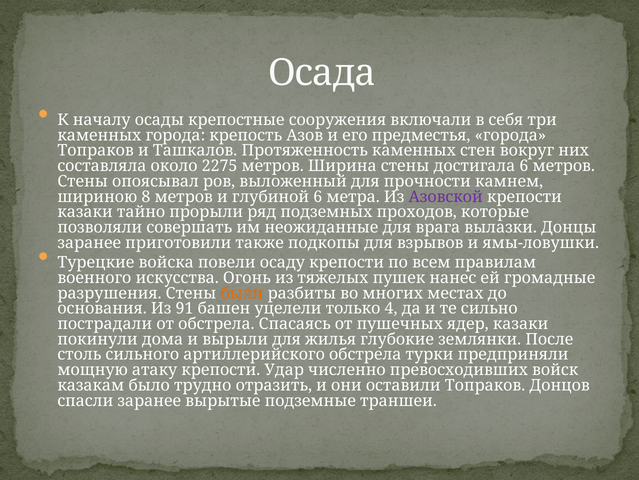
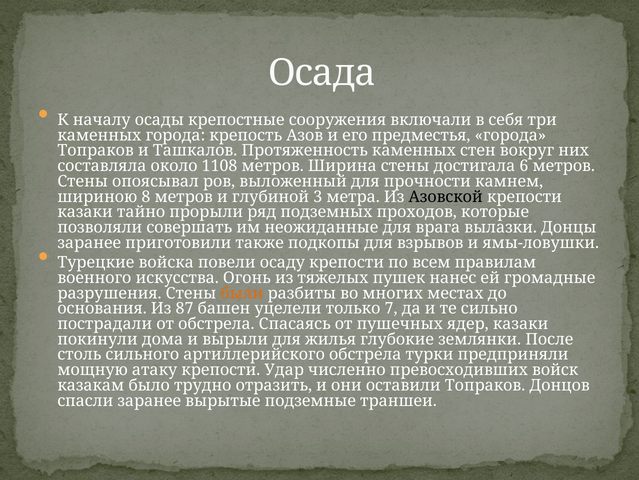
2275: 2275 -> 1108 (220, 166)
глубиной 6: 6 -> 3 (318, 196)
Азовской colour: purple -> black (446, 196)
91: 91 -> 87 (185, 308)
4: 4 -> 7 (391, 308)
